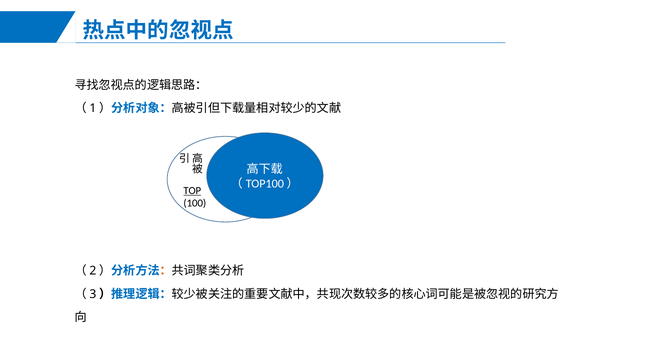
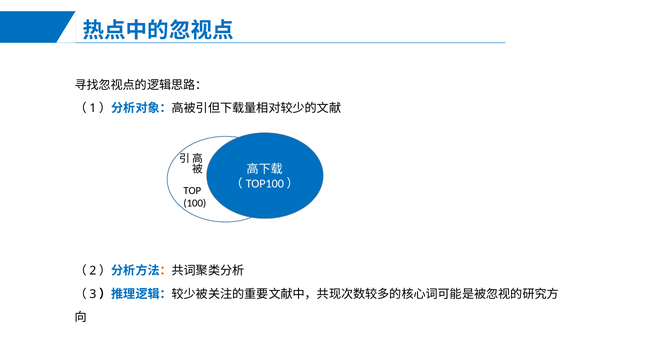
TOP underline: present -> none (192, 190)
